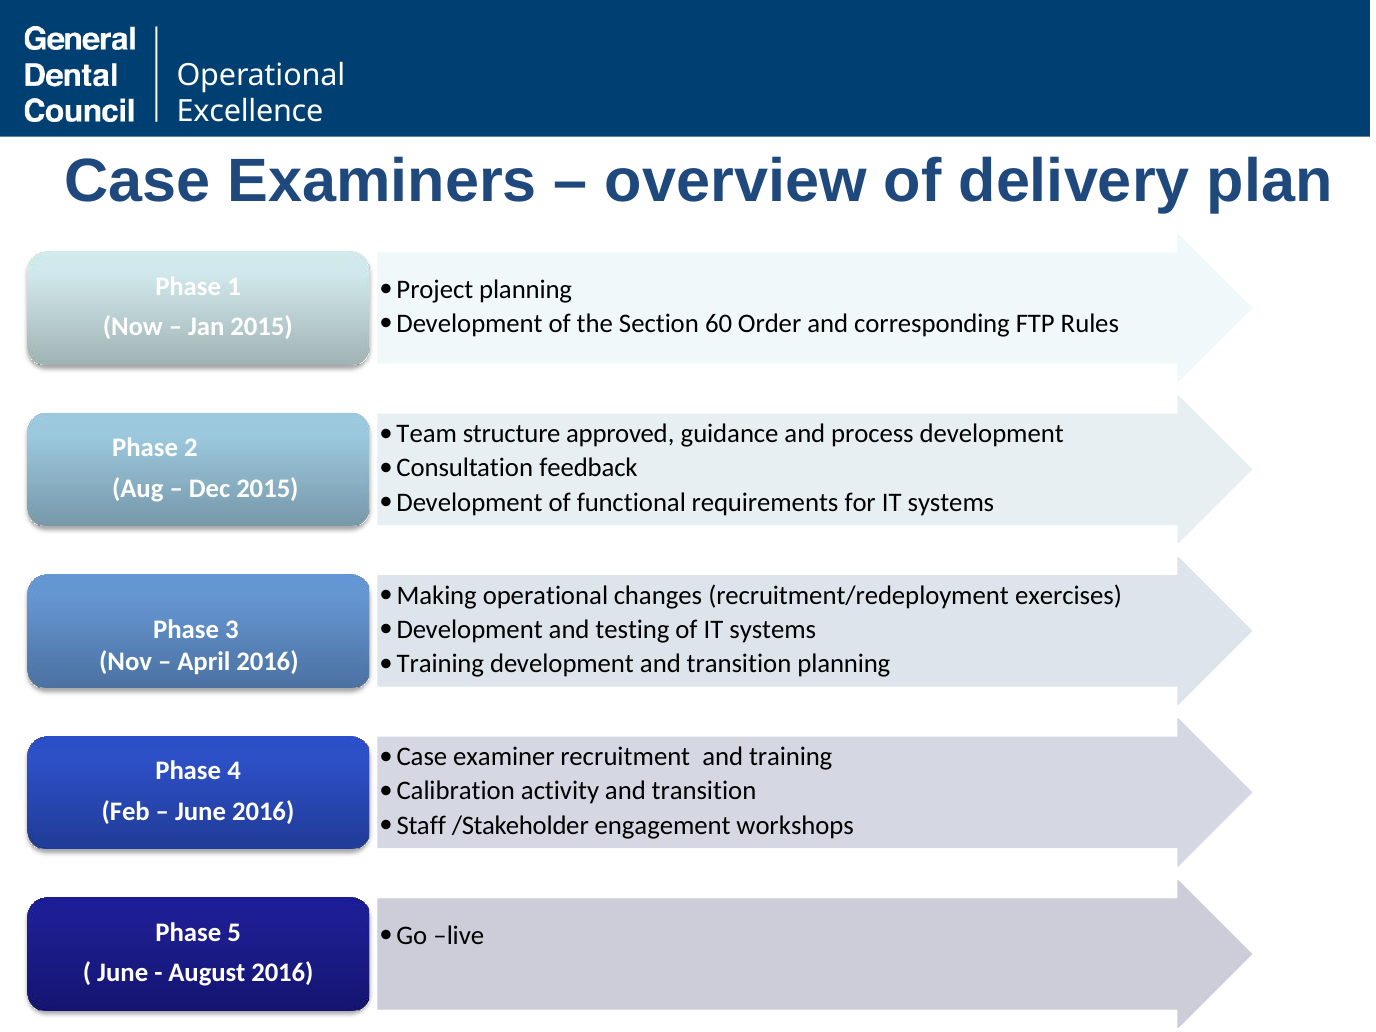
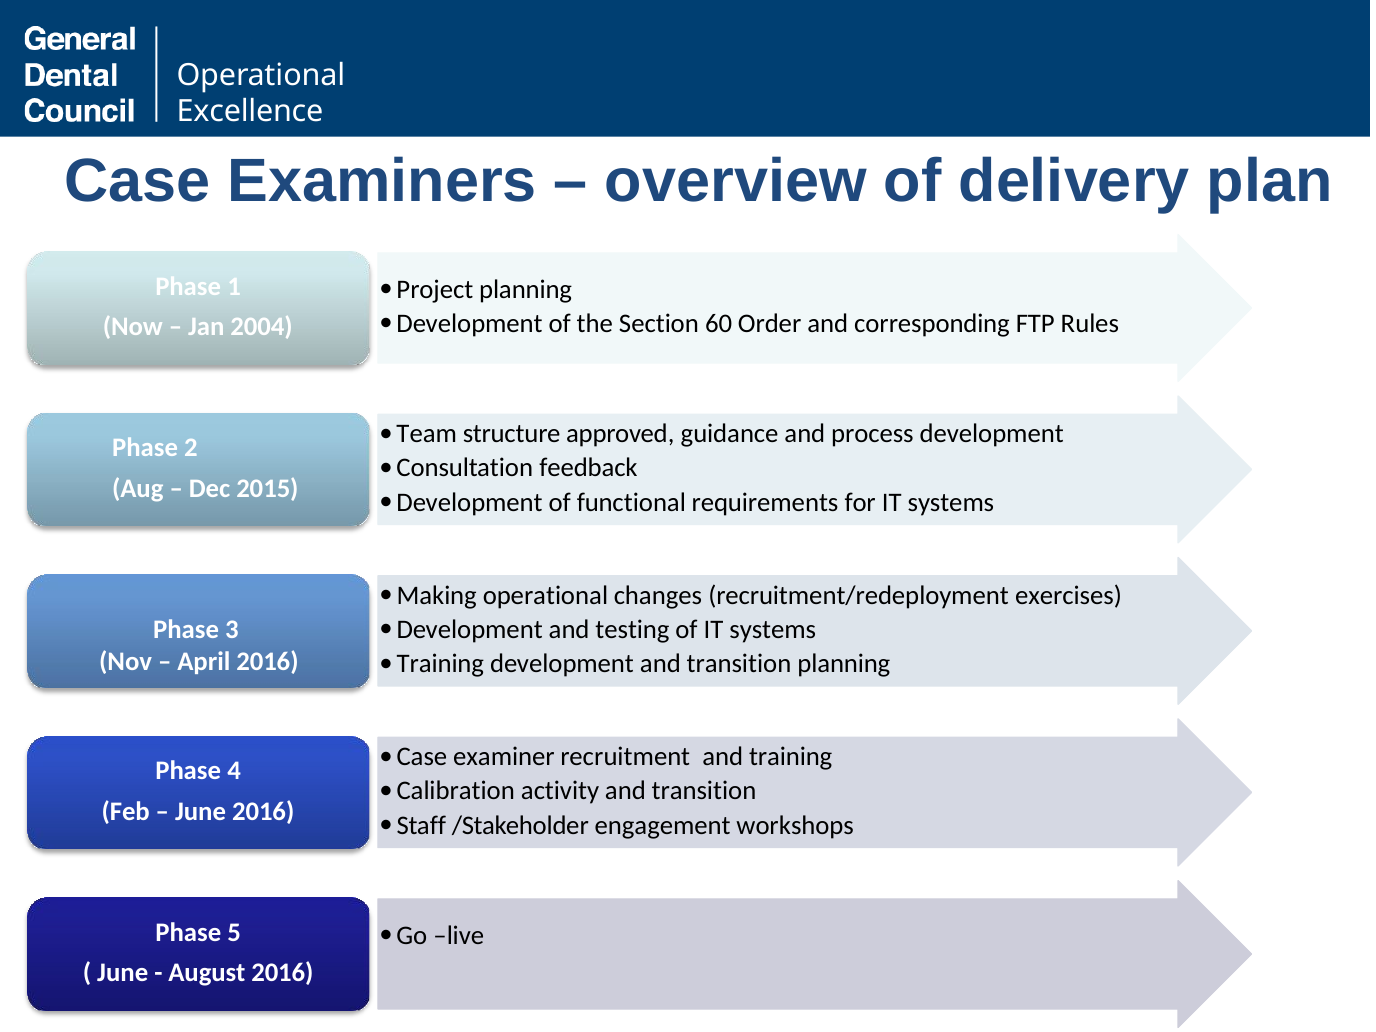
Jan 2015: 2015 -> 2004 (262, 327)
